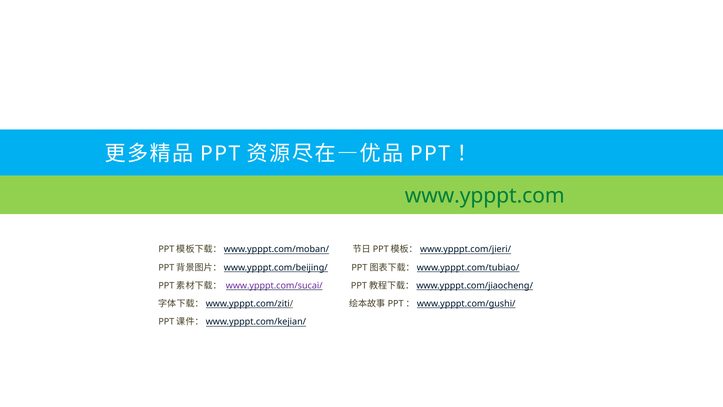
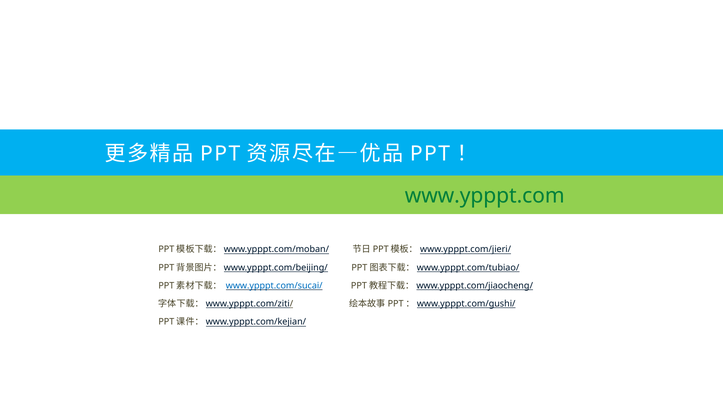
www.ypppt.com/sucai/ colour: purple -> blue (274, 285)
